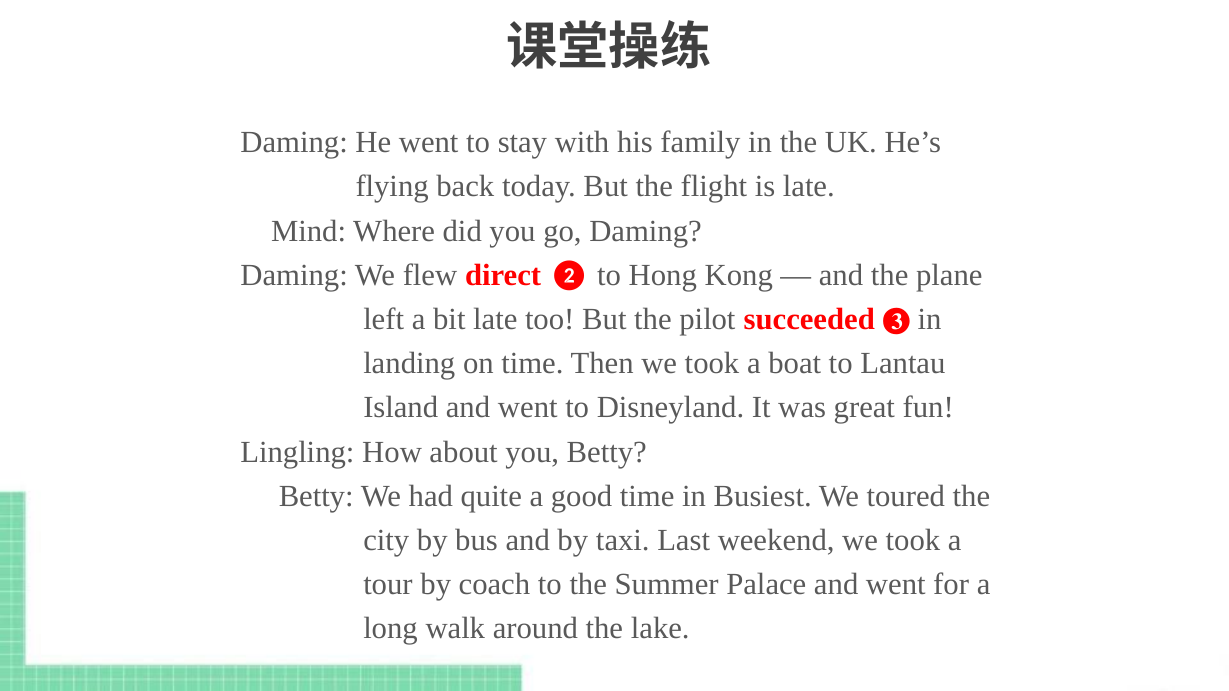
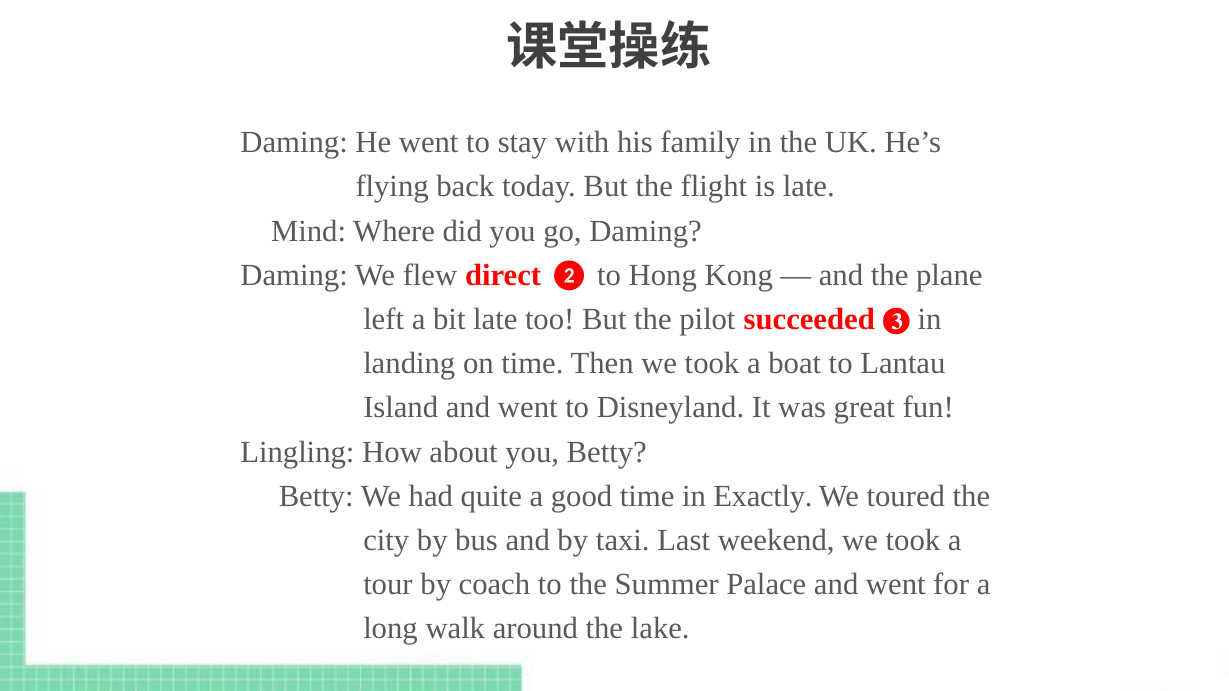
Busiest: Busiest -> Exactly (763, 496)
